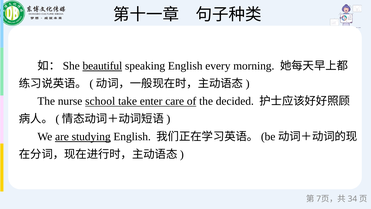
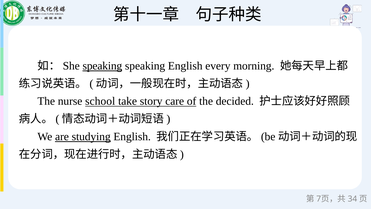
beautiful: beautiful -> speaking (102, 66)
enter: enter -> story (151, 101)
